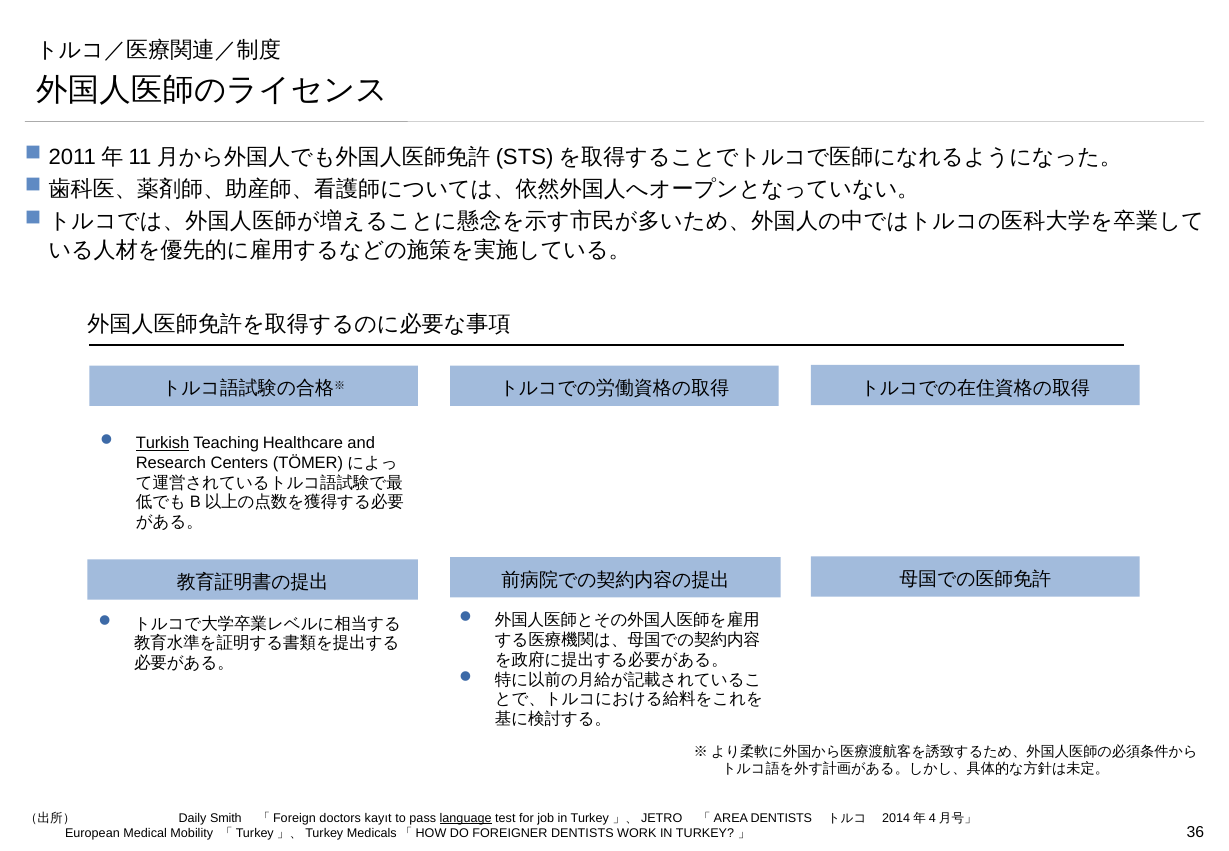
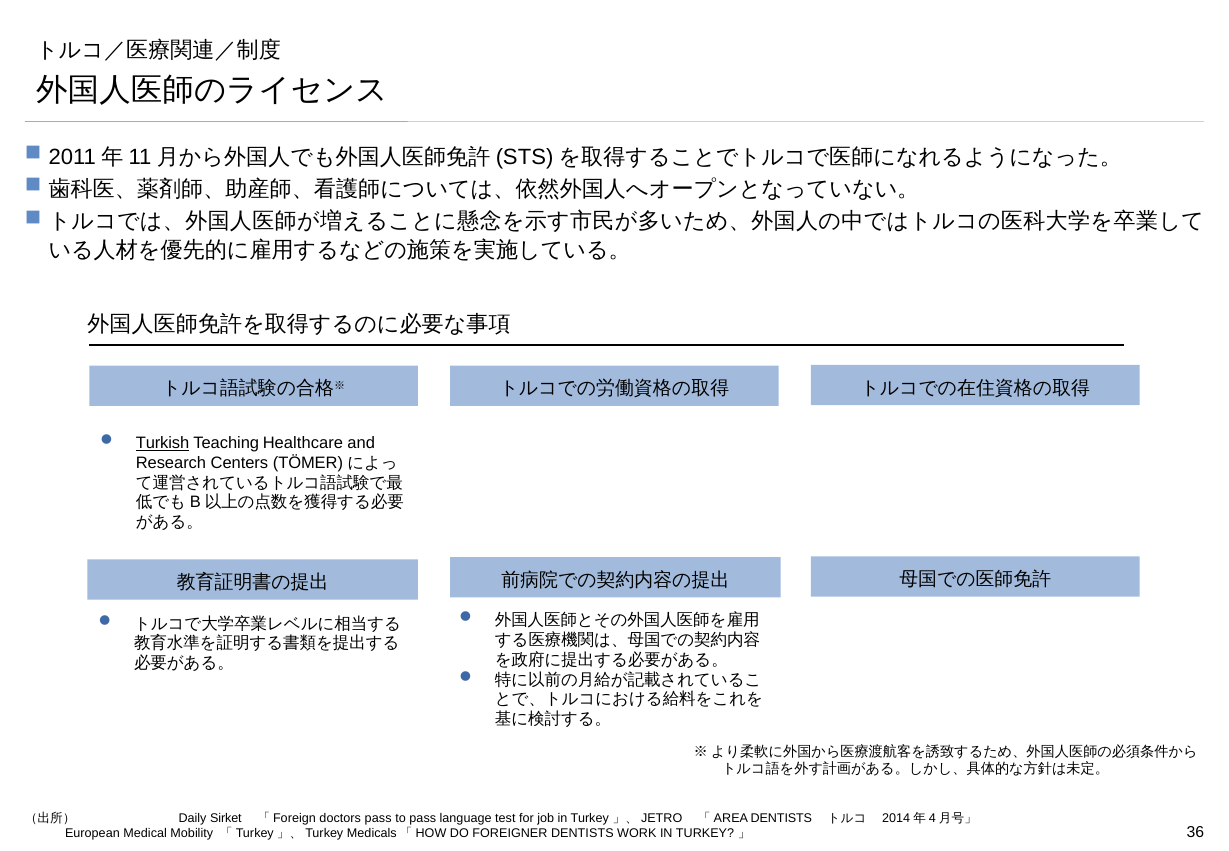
Smith: Smith -> Sirket (226, 818)
doctors kayıt: kayıt -> pass (378, 818)
language underline: present -> none (466, 818)
